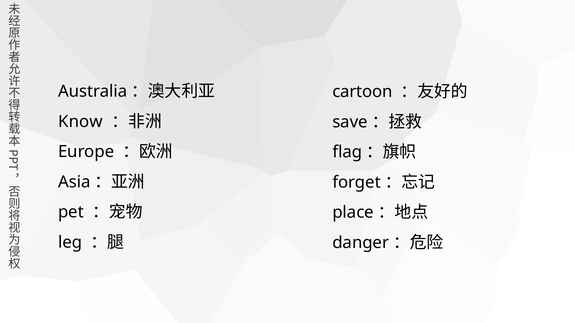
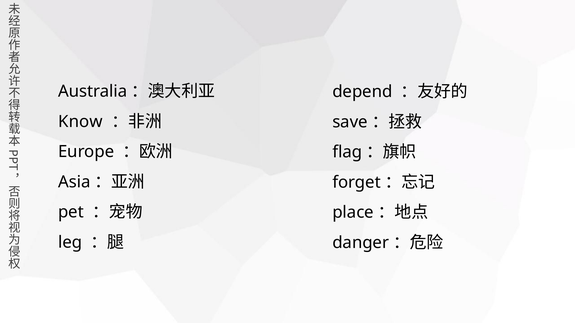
cartoon: cartoon -> depend (362, 92)
